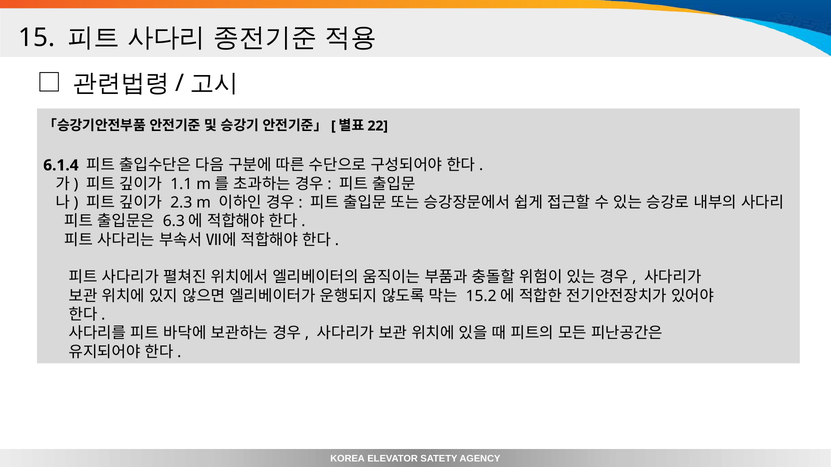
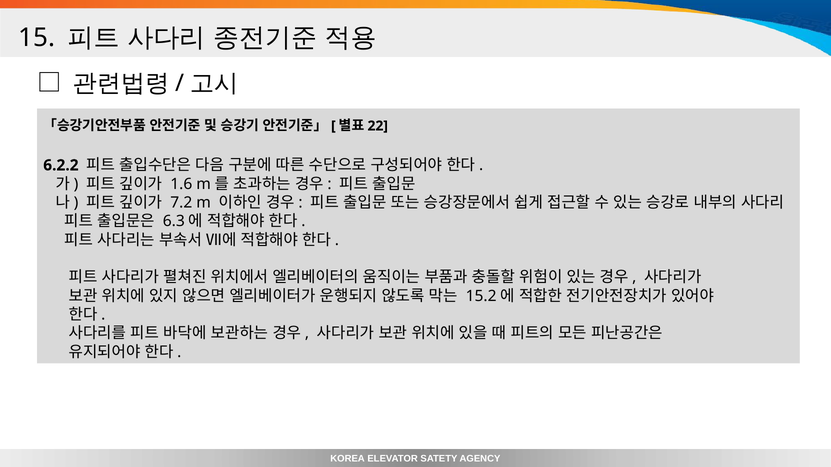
6.1.4: 6.1.4 -> 6.2.2 (61, 165)
1.1: 1.1 -> 1.6 (181, 184)
2.3: 2.3 -> 7.2 (181, 203)
